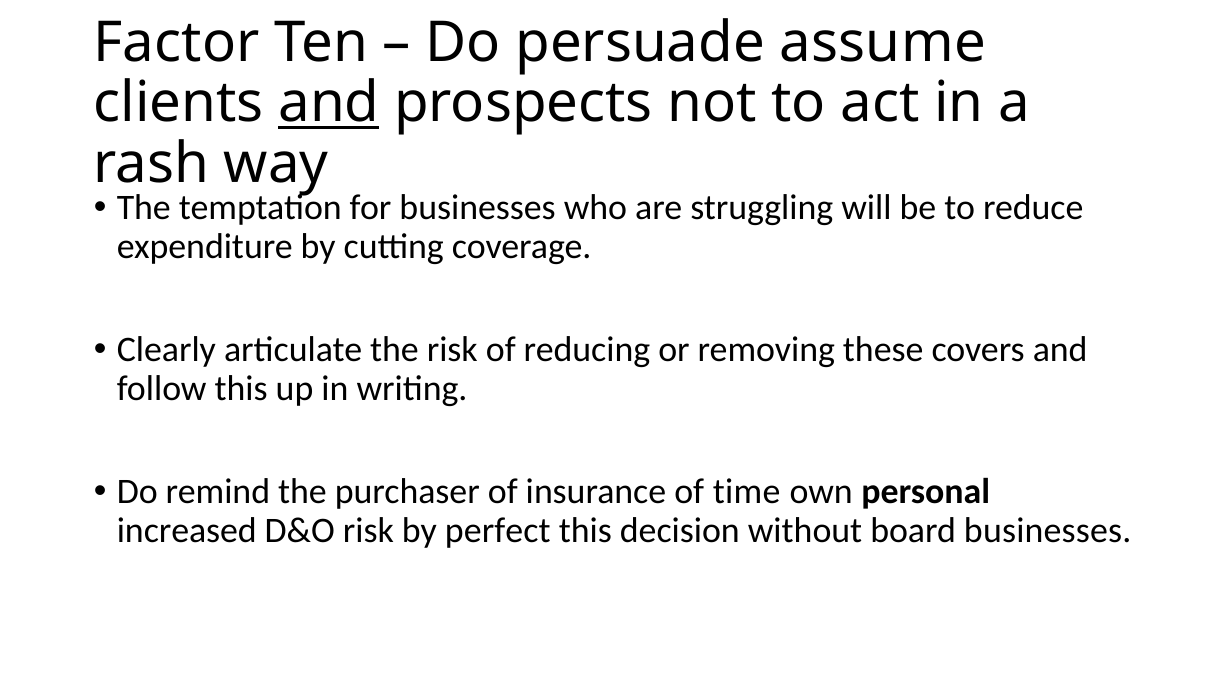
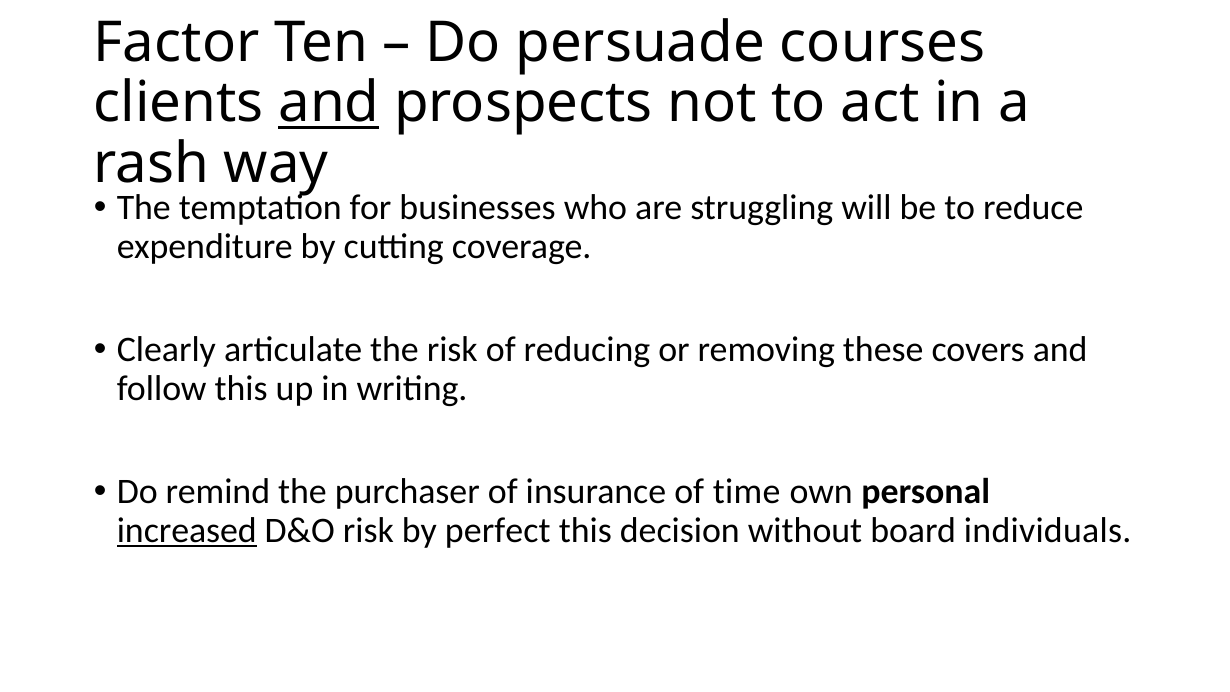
assume: assume -> courses (883, 42)
increased underline: none -> present (187, 531)
board businesses: businesses -> individuals (1048, 531)
